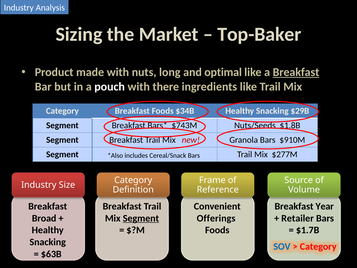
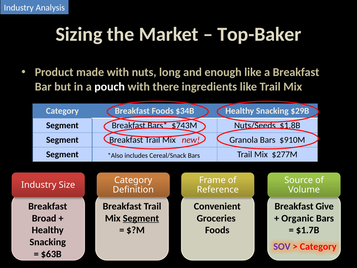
optimal: optimal -> enough (223, 72)
Breakfast underline: present -> none (296, 72)
Year: Year -> Give (325, 206)
Offerings: Offerings -> Groceries (216, 218)
Retailer: Retailer -> Organic (298, 218)
SOV colour: blue -> purple (282, 246)
